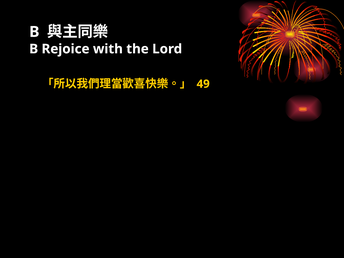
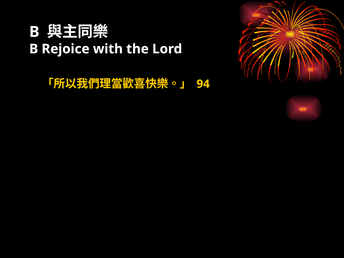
49: 49 -> 94 (203, 84)
